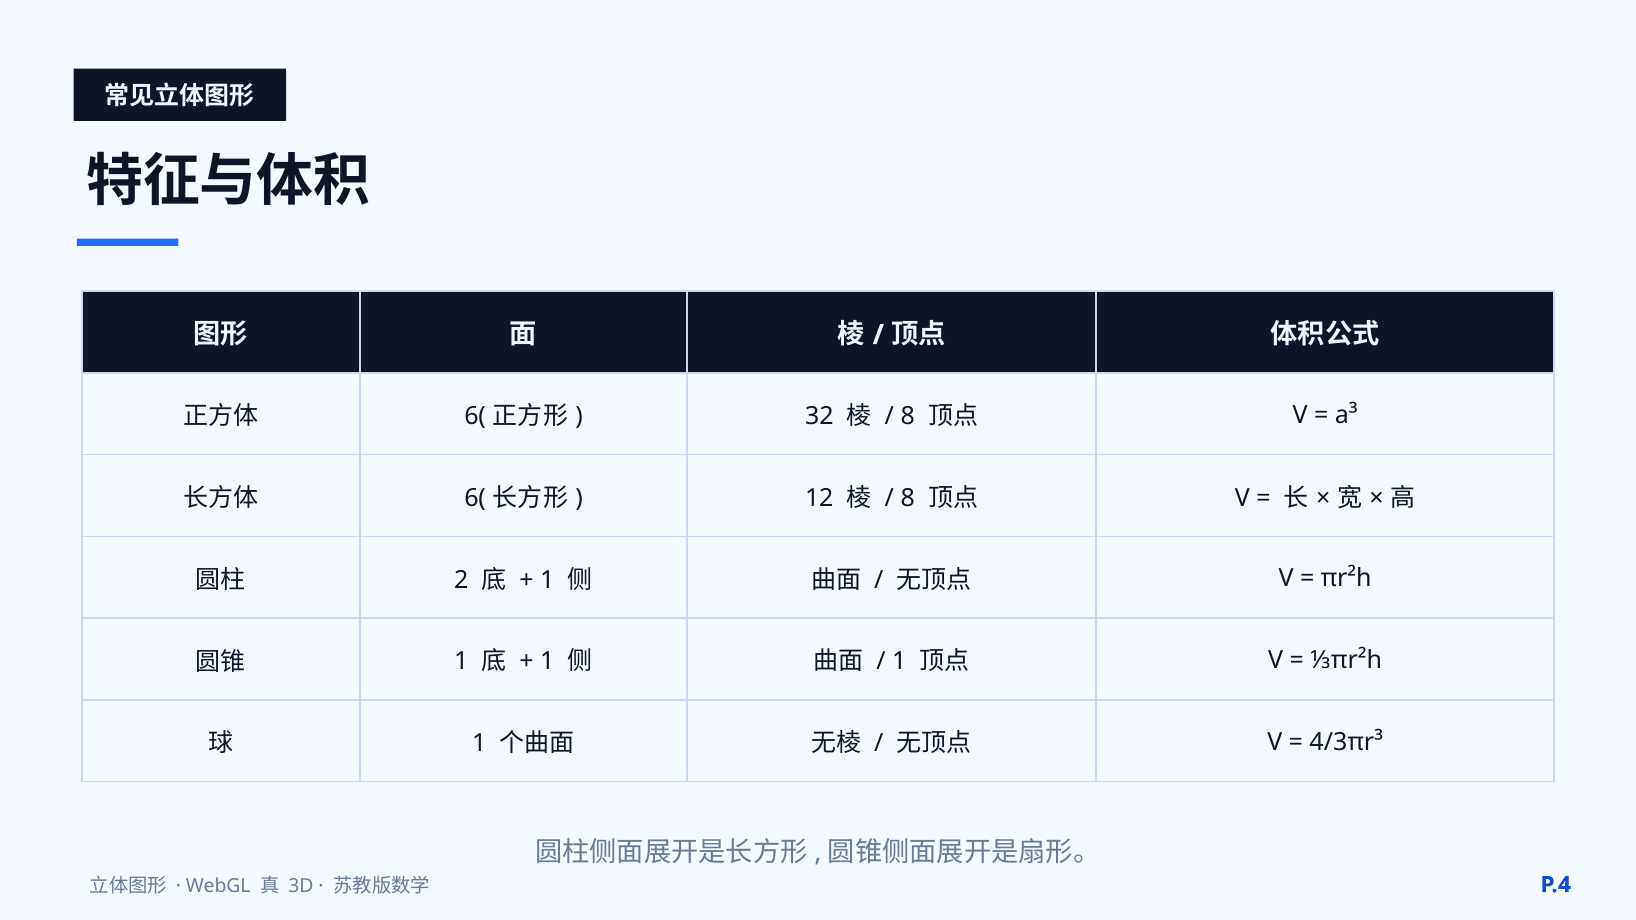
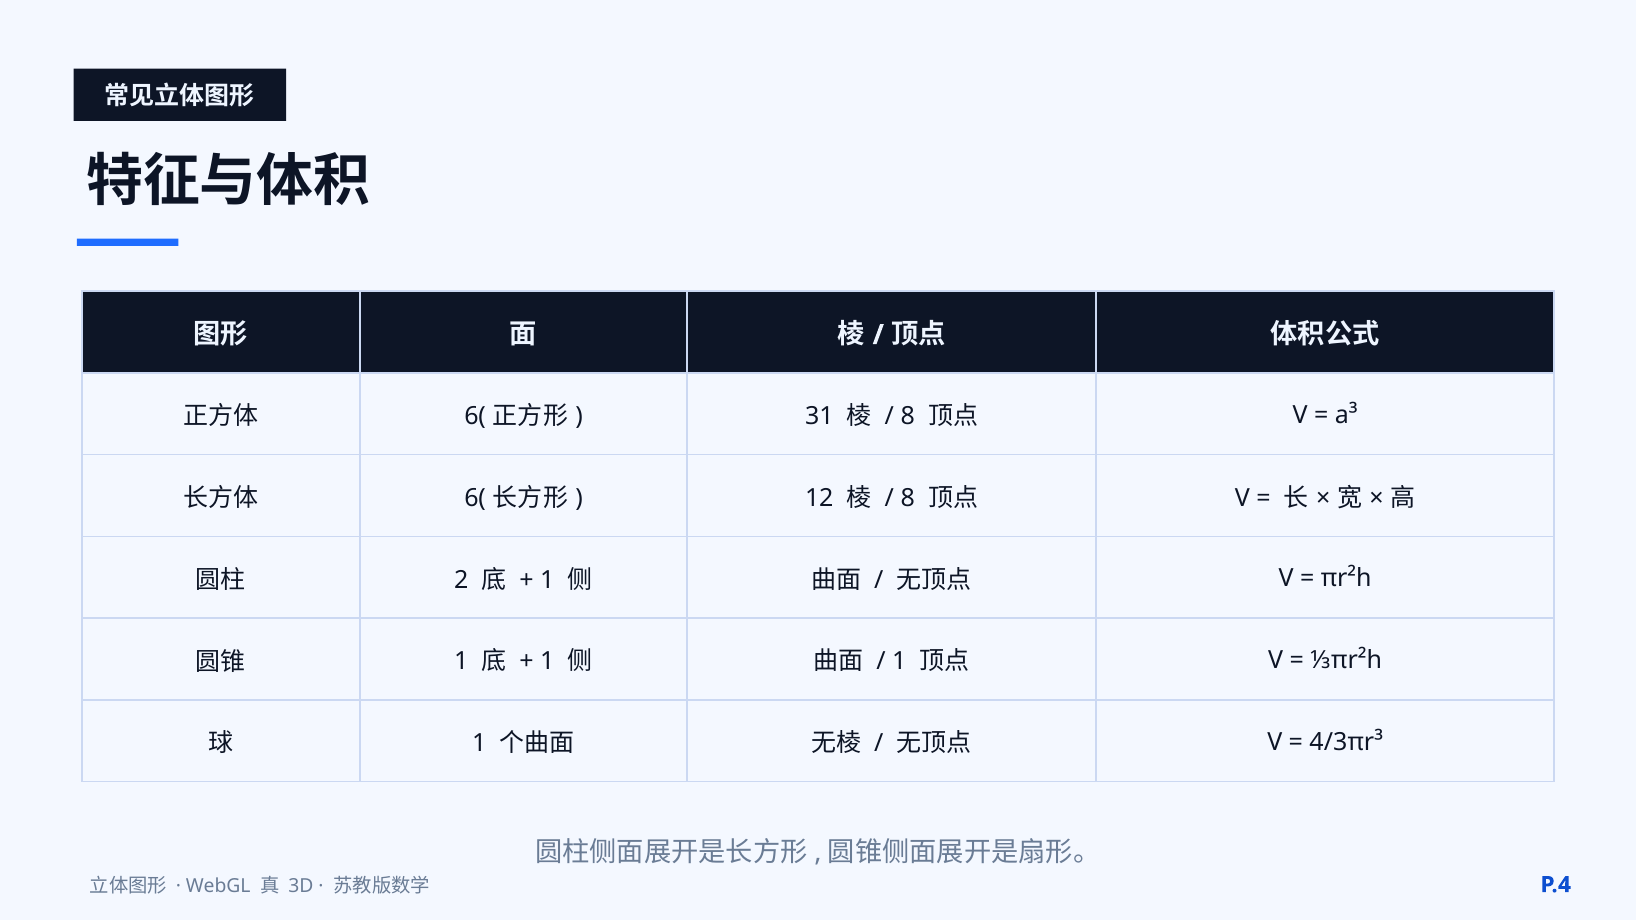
32: 32 -> 31 (819, 417)
